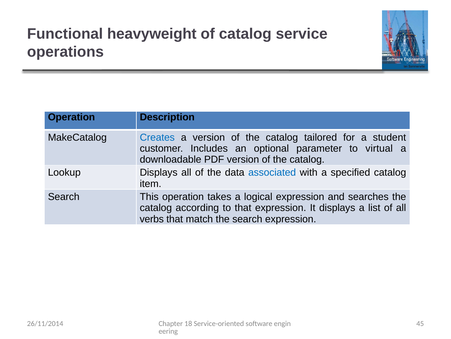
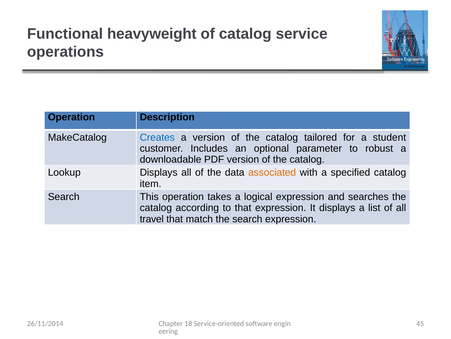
virtual: virtual -> robust (379, 148)
associated colour: blue -> orange (272, 172)
verbs: verbs -> travel (152, 219)
